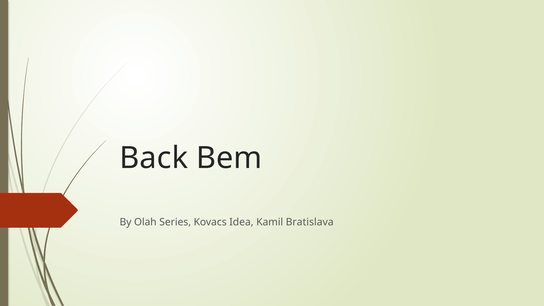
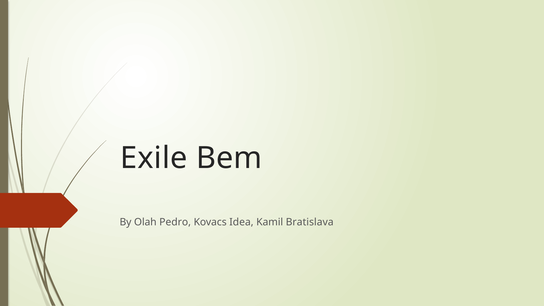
Back: Back -> Exile (154, 158)
Series: Series -> Pedro (175, 222)
